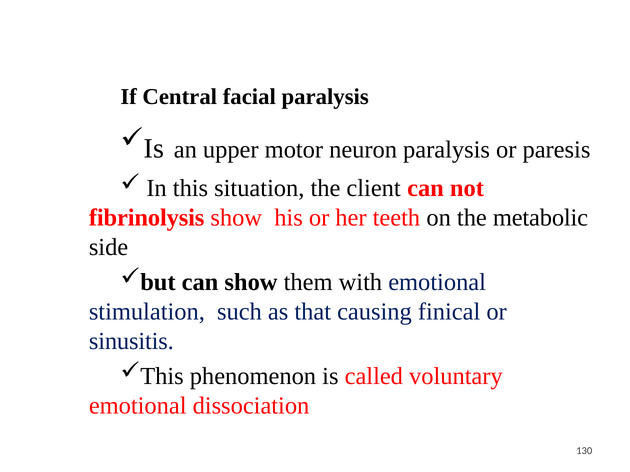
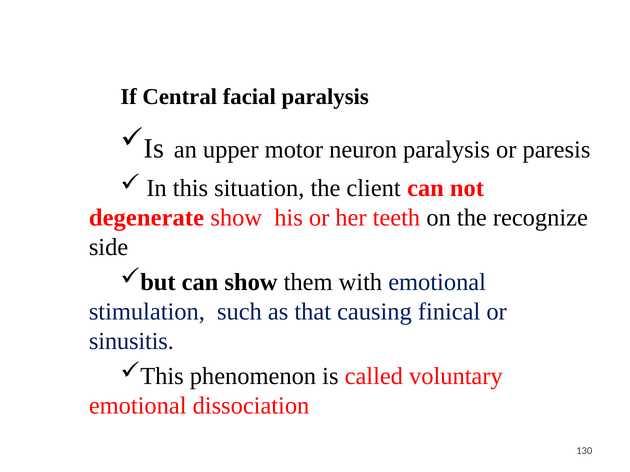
fibrinolysis: fibrinolysis -> degenerate (146, 218)
metabolic: metabolic -> recognize (540, 218)
